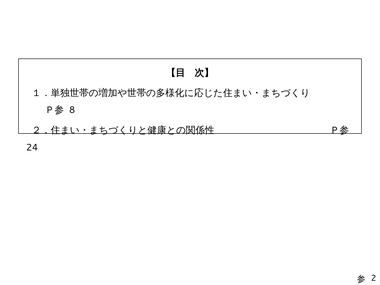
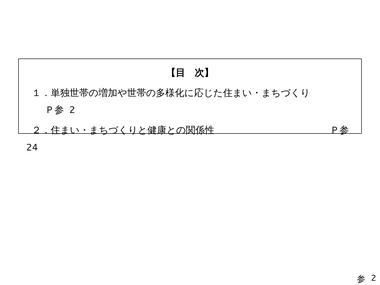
8: 8 -> 2 (72, 110)
